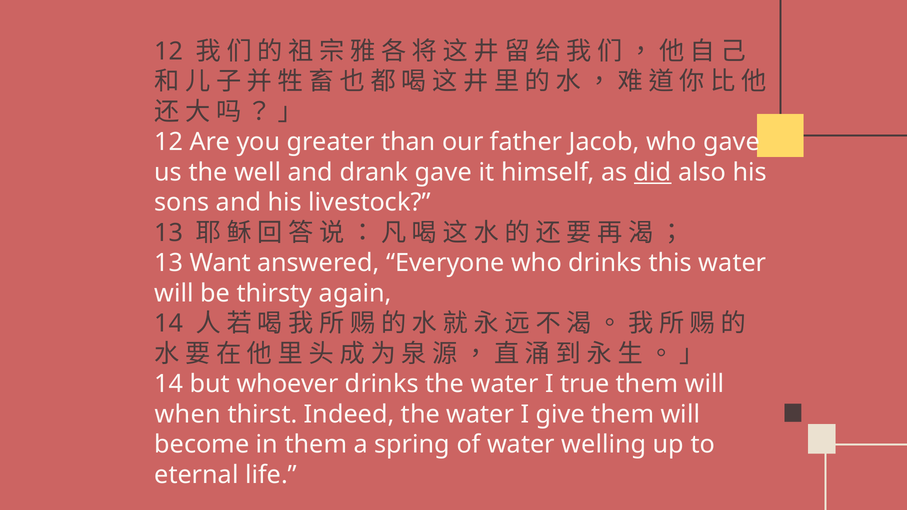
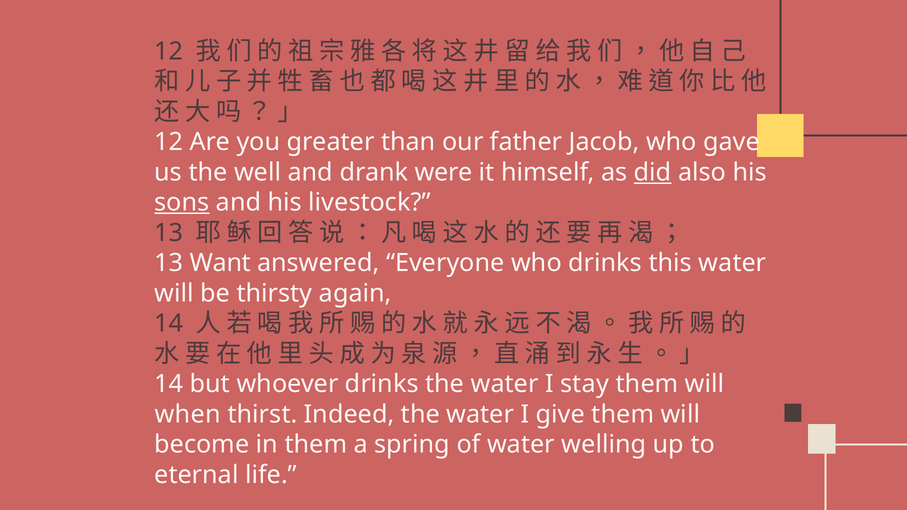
drank gave: gave -> were (444, 172)
sons underline: none -> present (182, 203)
true: true -> stay (585, 384)
